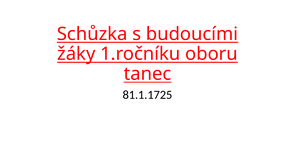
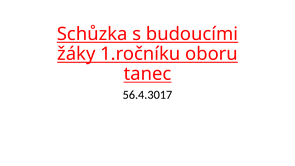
81.1.1725: 81.1.1725 -> 56.4.3017 (147, 95)
